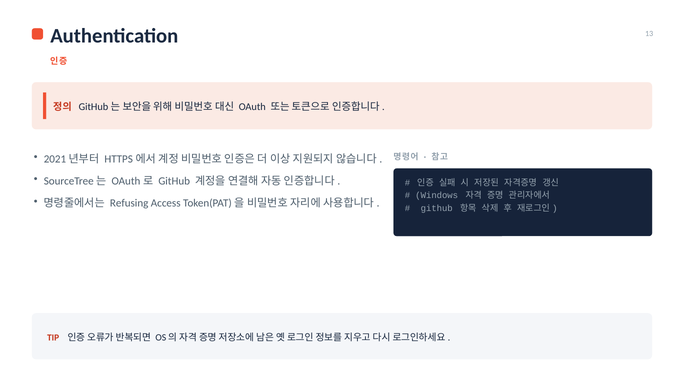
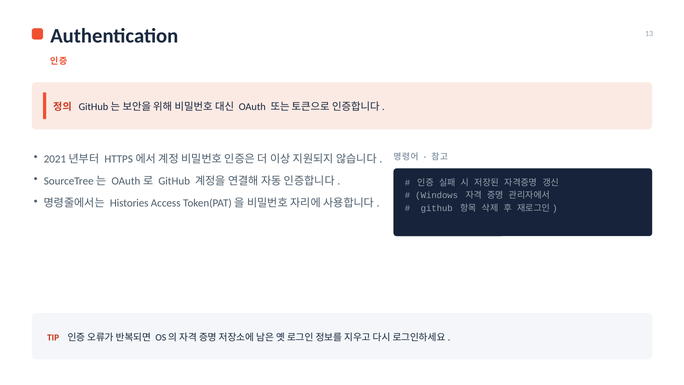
Refusing: Refusing -> Histories (129, 203)
